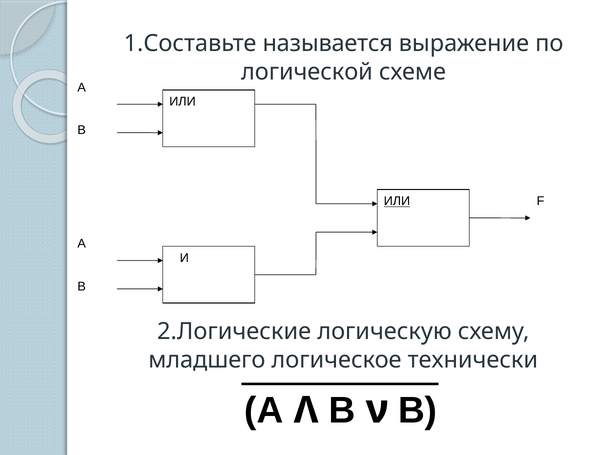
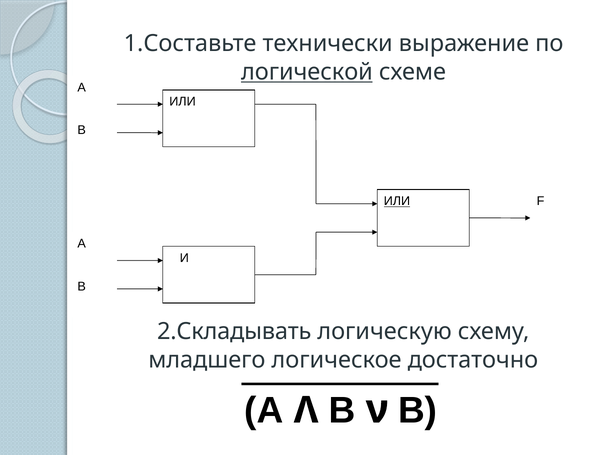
называется: называется -> технически (328, 44)
логической underline: none -> present (307, 72)
2.Логические: 2.Логические -> 2.Складывать (234, 331)
технически: технически -> достаточно (473, 360)
